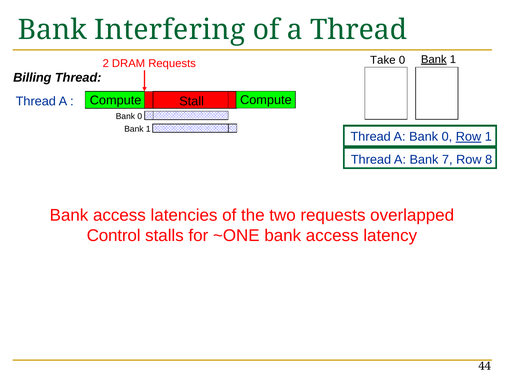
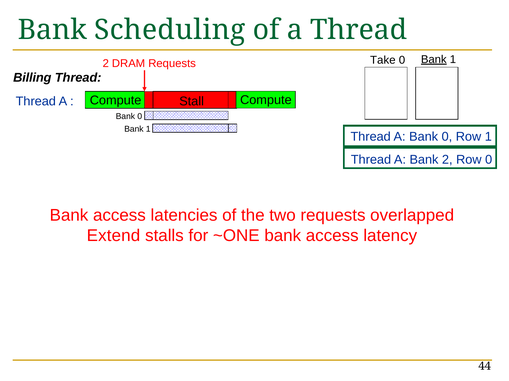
Interfering: Interfering -> Scheduling (170, 30)
Row underline: present -> none (468, 137)
Bank 7: 7 -> 2 (447, 160)
Row 8: 8 -> 0 (489, 160)
Control: Control -> Extend (113, 236)
